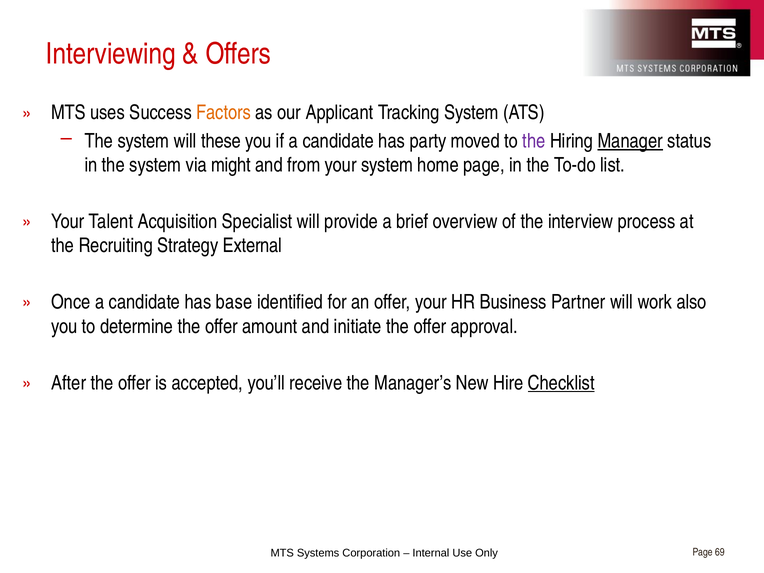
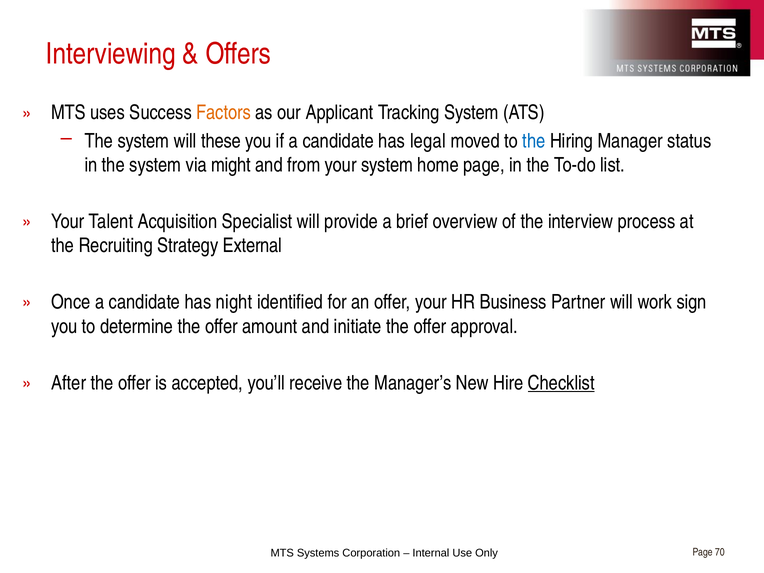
party: party -> legal (428, 141)
the colour: purple -> blue (534, 141)
Manager underline: present -> none (630, 141)
base: base -> night (234, 302)
also: also -> sign (691, 302)
69: 69 -> 70 (720, 552)
